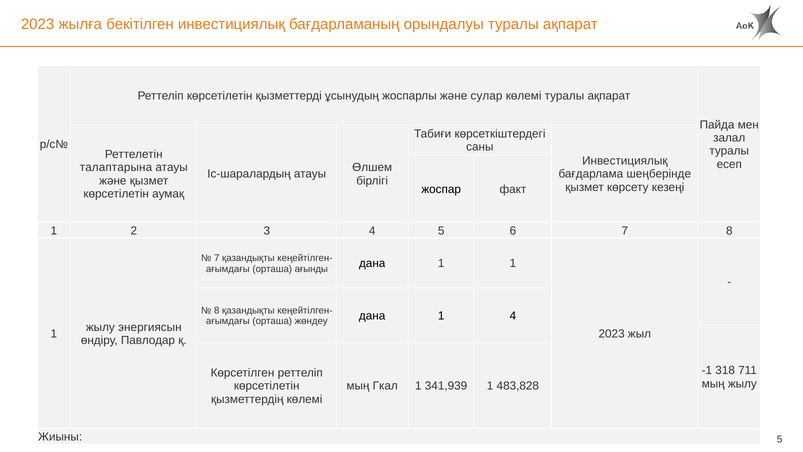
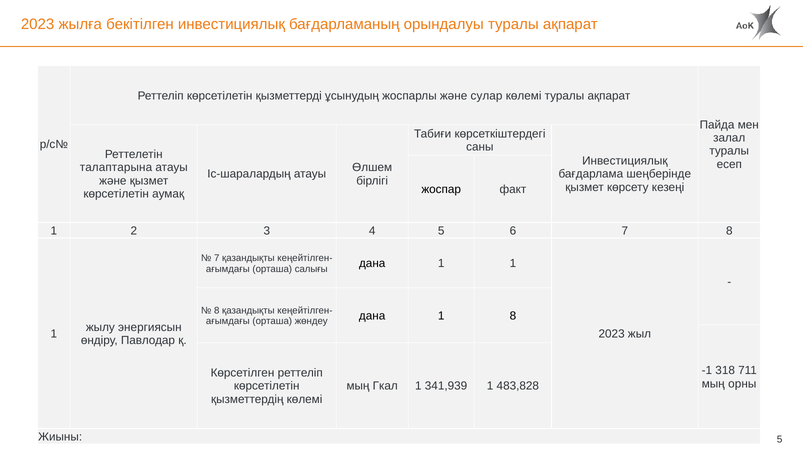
ағынды: ағынды -> салығы (311, 269)
1 4: 4 -> 8 (513, 316)
мың жылу: жылу -> орны (742, 383)
